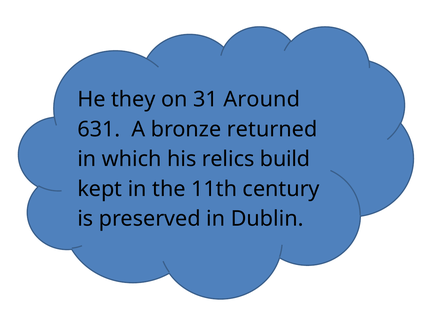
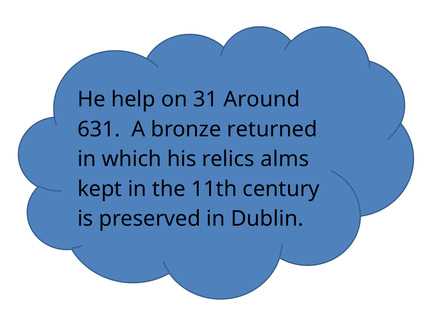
they: they -> help (133, 100)
build: build -> alms (285, 159)
